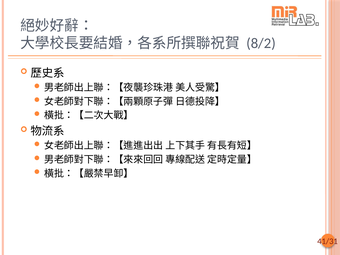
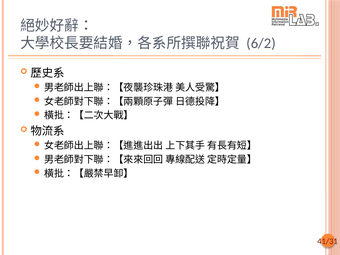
8/2: 8/2 -> 6/2 (261, 43)
